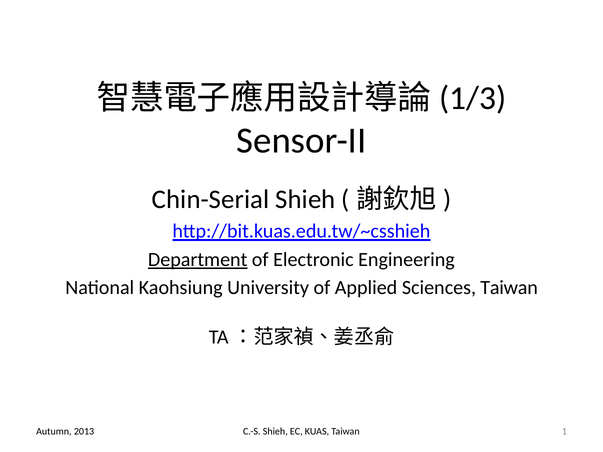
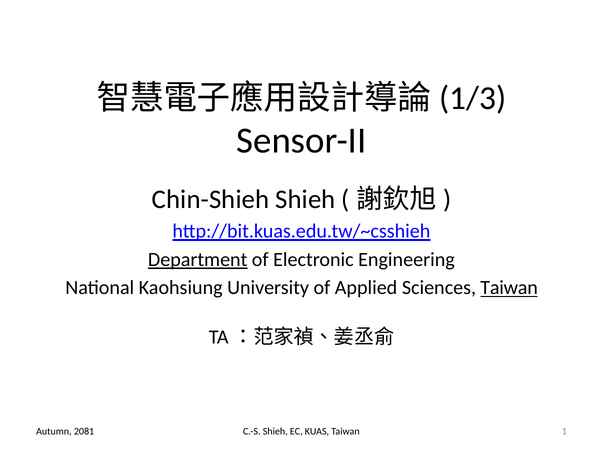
Chin-Serial: Chin-Serial -> Chin-Shieh (211, 200)
Taiwan underline: none -> present (509, 288)
2013: 2013 -> 2081 (84, 432)
